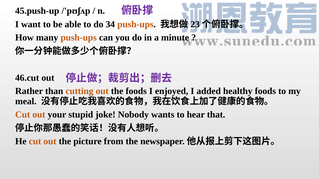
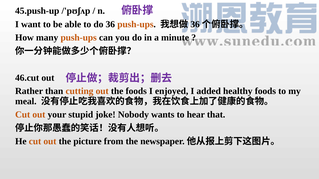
do 34: 34 -> 36 (110, 24)
23: 23 -> 36 (195, 24)
